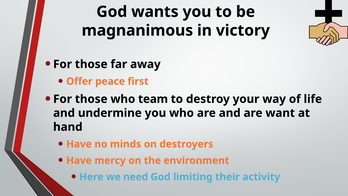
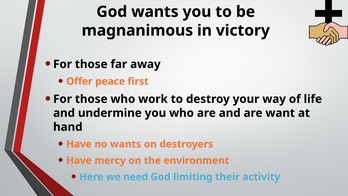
team: team -> work (153, 99)
no minds: minds -> wants (126, 144)
